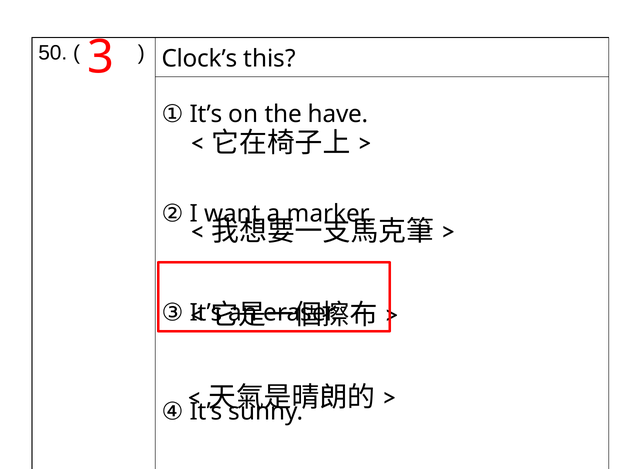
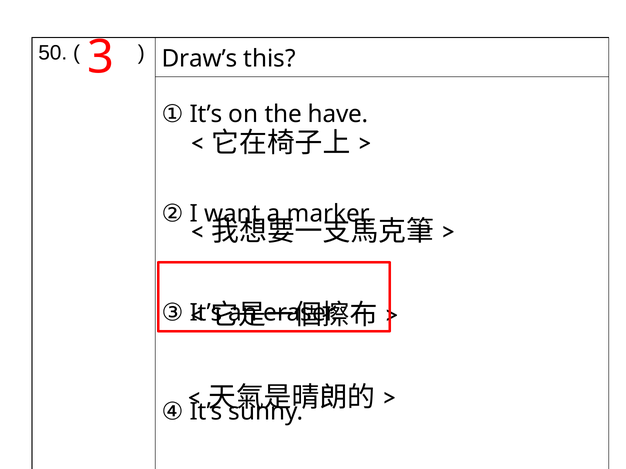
Clock’s: Clock’s -> Draw’s (199, 59)
